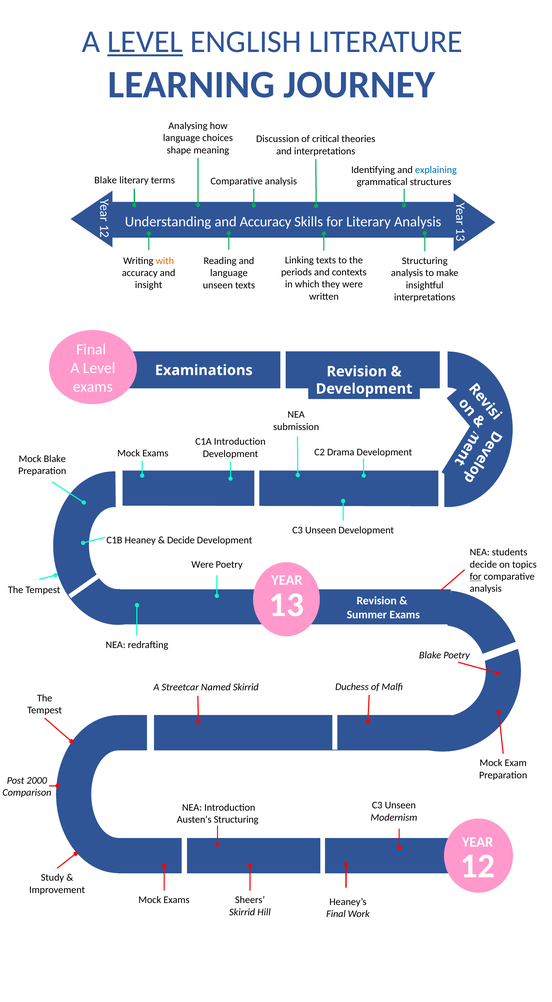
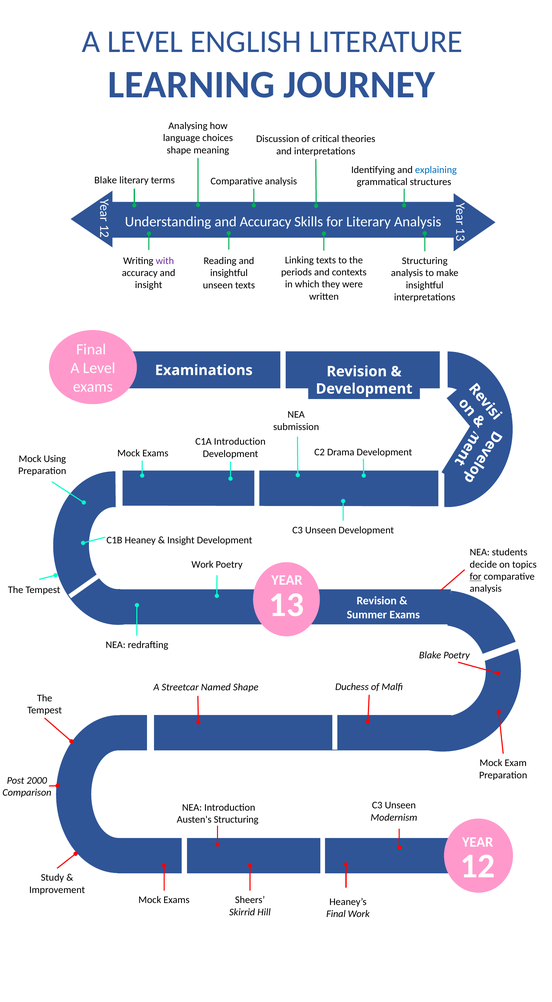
LEVEL underline: present -> none (145, 42)
with colour: orange -> purple (165, 261)
language: language -> insightful (229, 273)
Mock Blake: Blake -> Using (55, 459)
Decide: Decide -> Insight (181, 540)
Were: Were -> Work (203, 564)
Named Skirrid: Skirrid -> Shape (246, 687)
